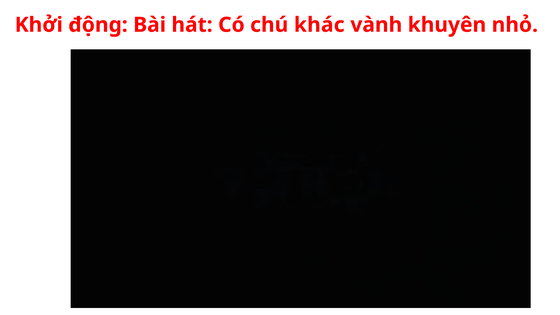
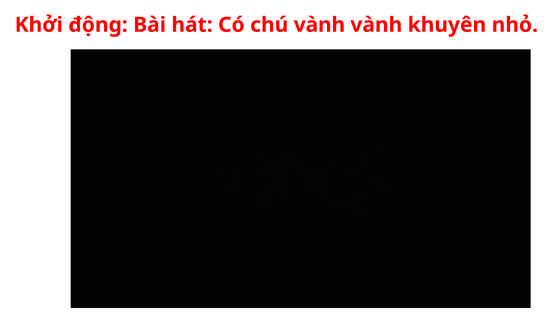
chú khác: khác -> vành (319, 25)
